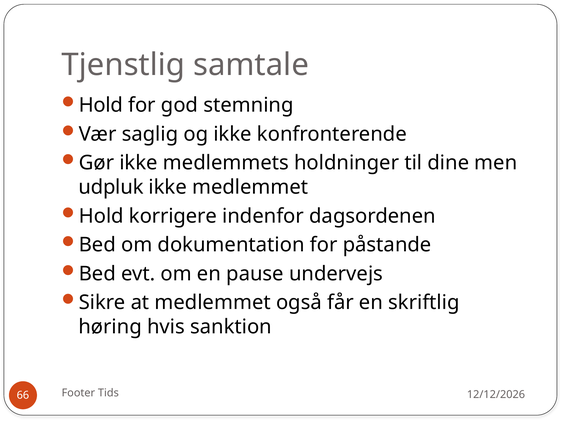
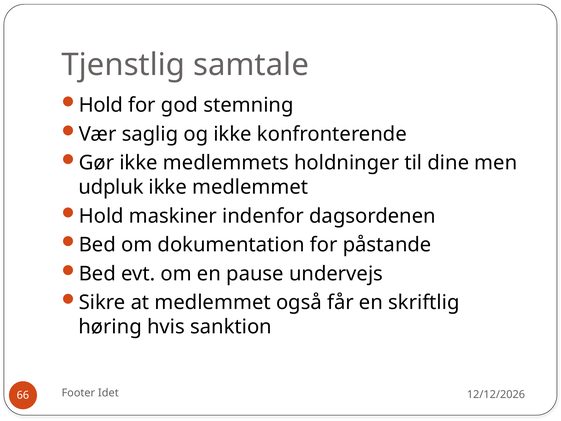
korrigere: korrigere -> maskiner (173, 216)
Tids: Tids -> Idet (108, 393)
